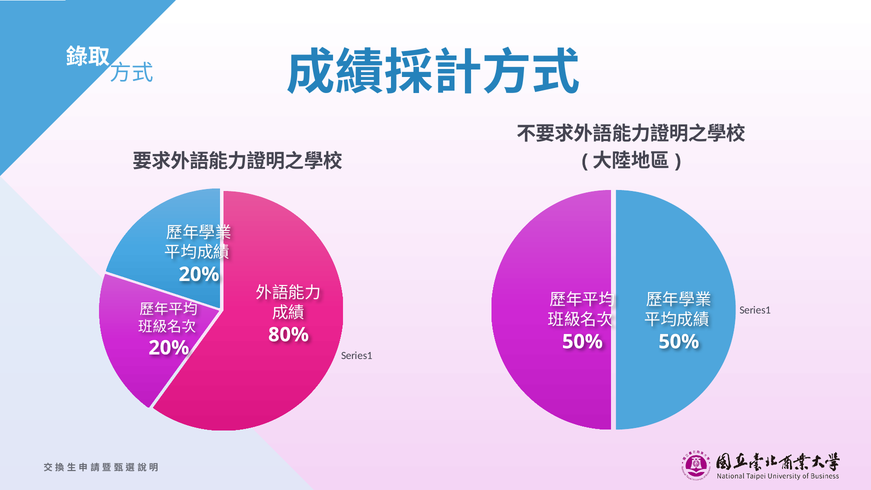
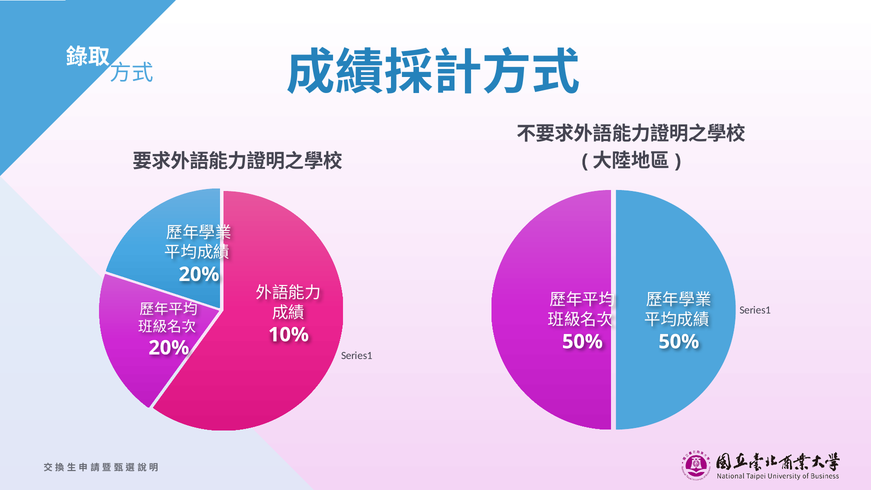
80%: 80% -> 10% (289, 335)
